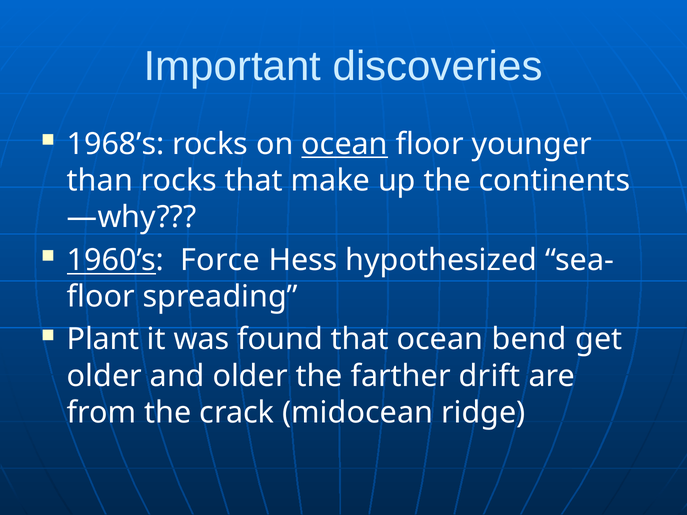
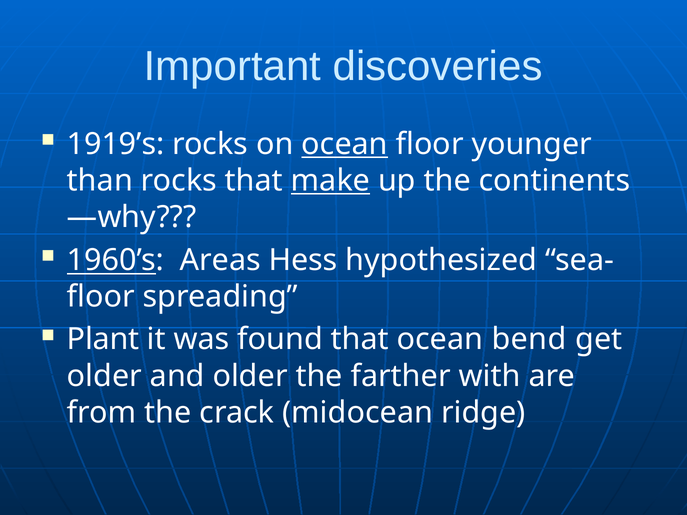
1968’s: 1968’s -> 1919’s (116, 144)
make underline: none -> present (330, 181)
Force: Force -> Areas (220, 260)
drift: drift -> with (490, 376)
